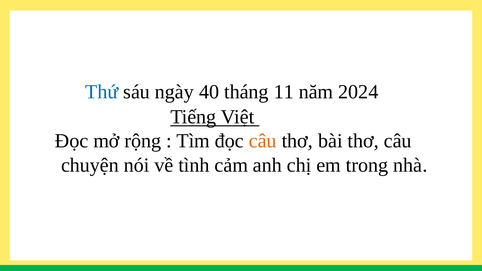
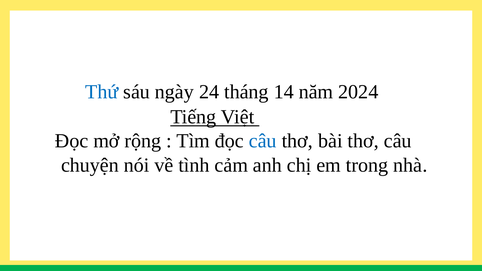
40: 40 -> 24 (209, 92)
11: 11 -> 14 (284, 92)
câu colour: orange -> blue (263, 141)
